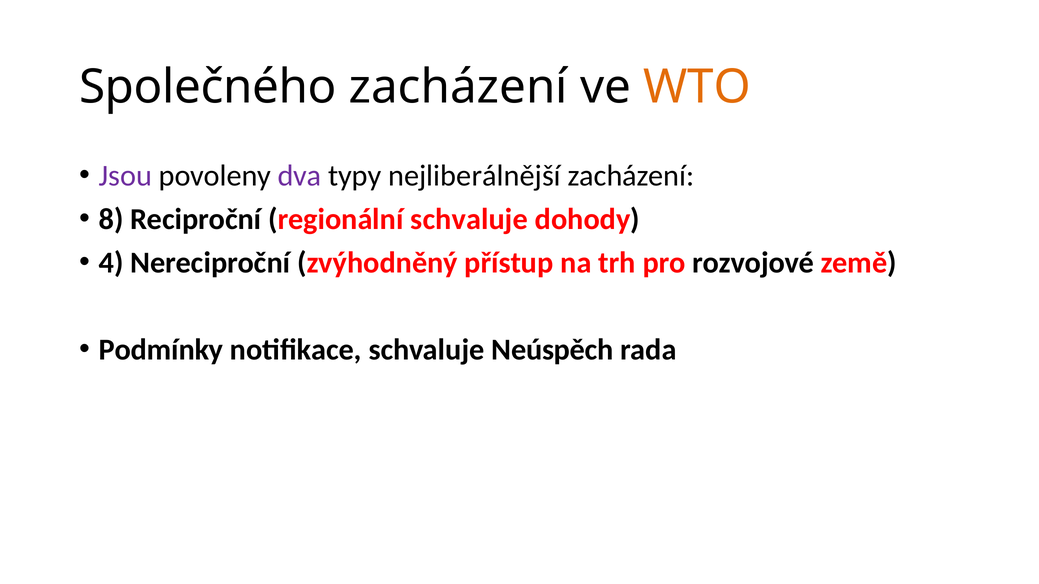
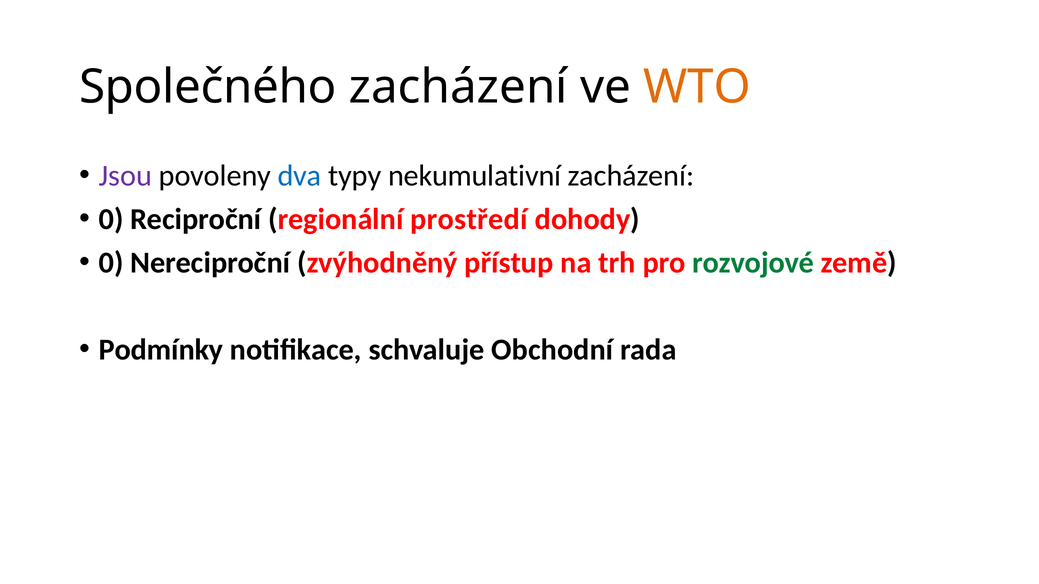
dva colour: purple -> blue (300, 176)
nejliberálnější: nejliberálnější -> nekumulativní (475, 176)
8: 8 -> 0 (111, 219)
regionální schvaluje: schvaluje -> prostředí (469, 219)
4: 4 -> 0 (111, 263)
rozvojové colour: black -> green (753, 263)
Neúspěch: Neúspěch -> Obchodní (552, 350)
